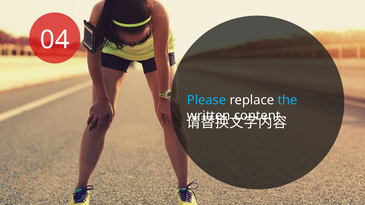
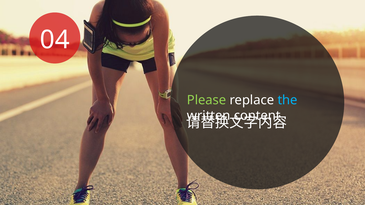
Please colour: light blue -> light green (207, 100)
